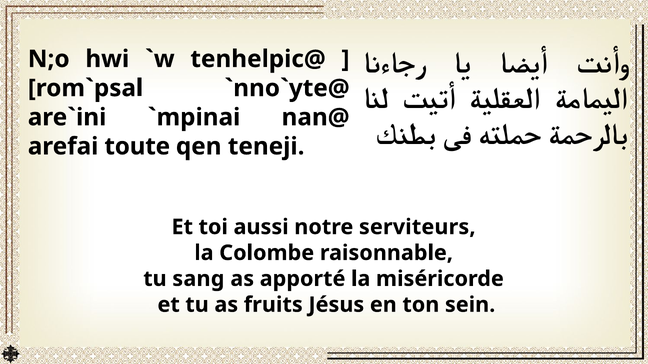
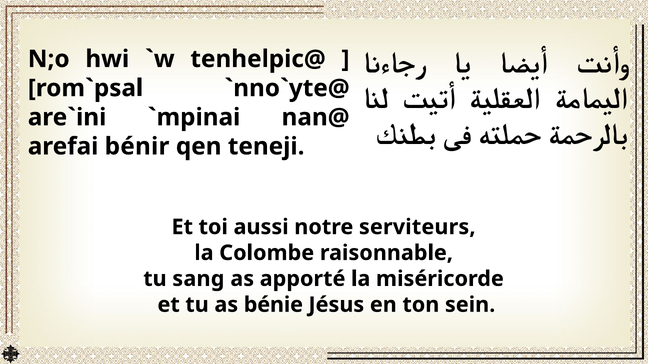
toute: toute -> bénir (137, 147)
fruits: fruits -> bénie (273, 305)
